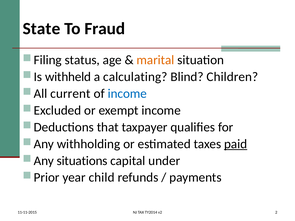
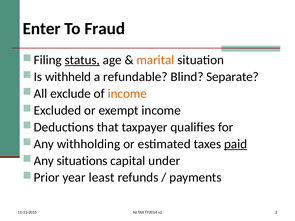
State: State -> Enter (42, 29)
status underline: none -> present (82, 60)
calculating: calculating -> refundable (135, 77)
Children: Children -> Separate (232, 77)
current: current -> exclude (71, 94)
income colour: blue -> orange (127, 94)
child: child -> least (102, 178)
